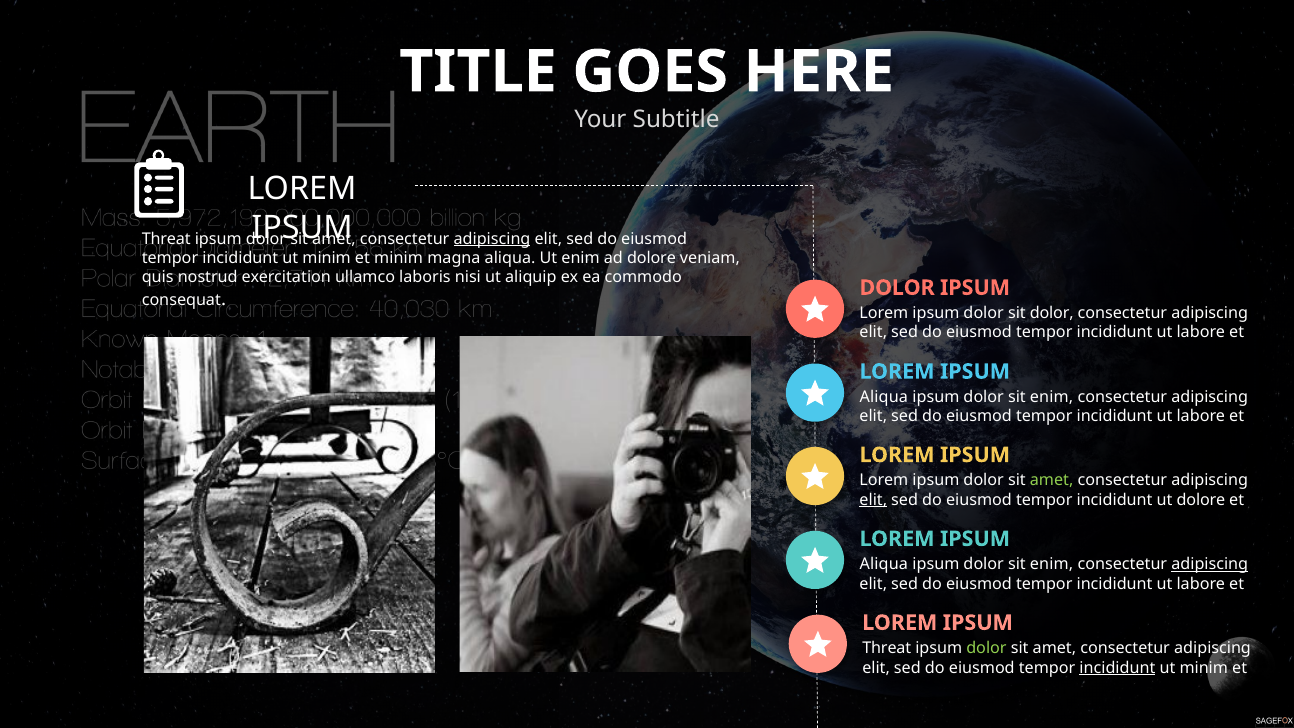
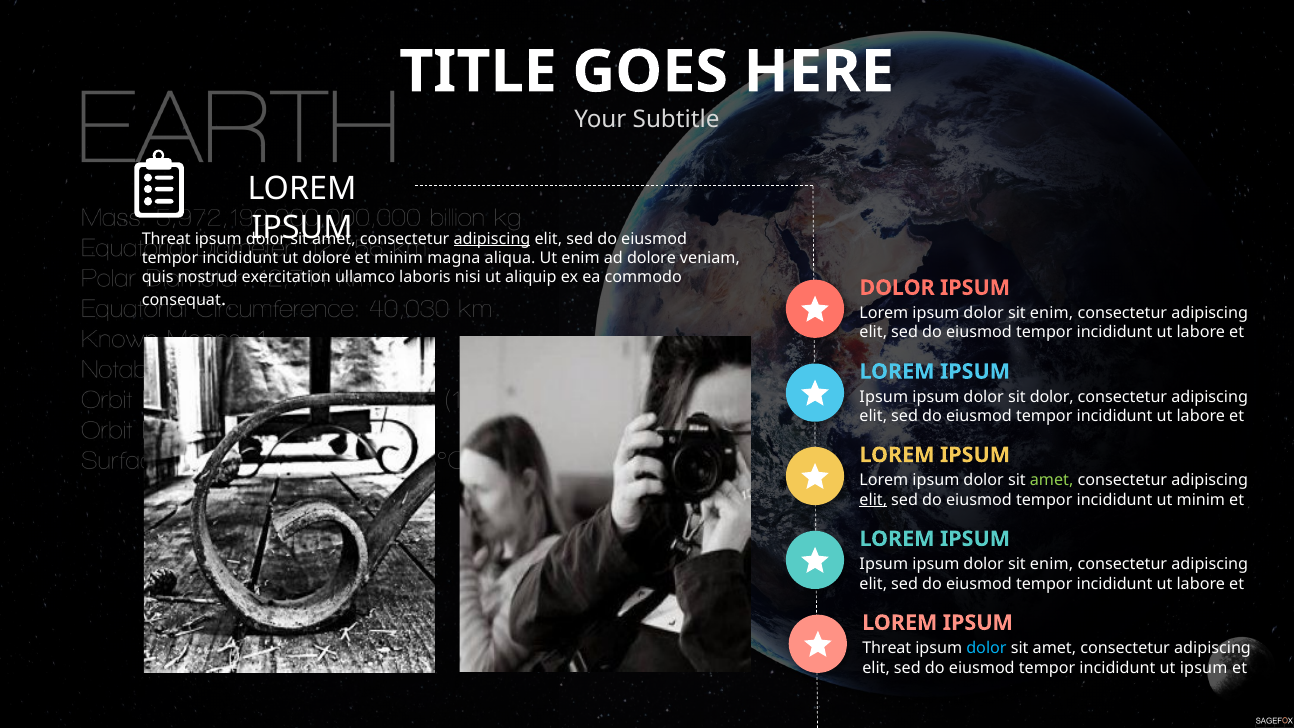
minim: minim -> dolore (327, 258)
dolor: dolor -> enim (1052, 313)
Aliqua: Aliqua -> Ipsum (884, 397)
enim: enim -> dolor (1052, 397)
ut dolore: dolore -> minim (1201, 500)
Aliqua: Aliqua -> Ipsum (884, 564)
adipiscing underline: present -> none (1210, 564)
dolor colour: light green -> light blue (986, 648)
incididunt underline: present -> none (1117, 668)
minim: minim -> ipsum (1204, 668)
